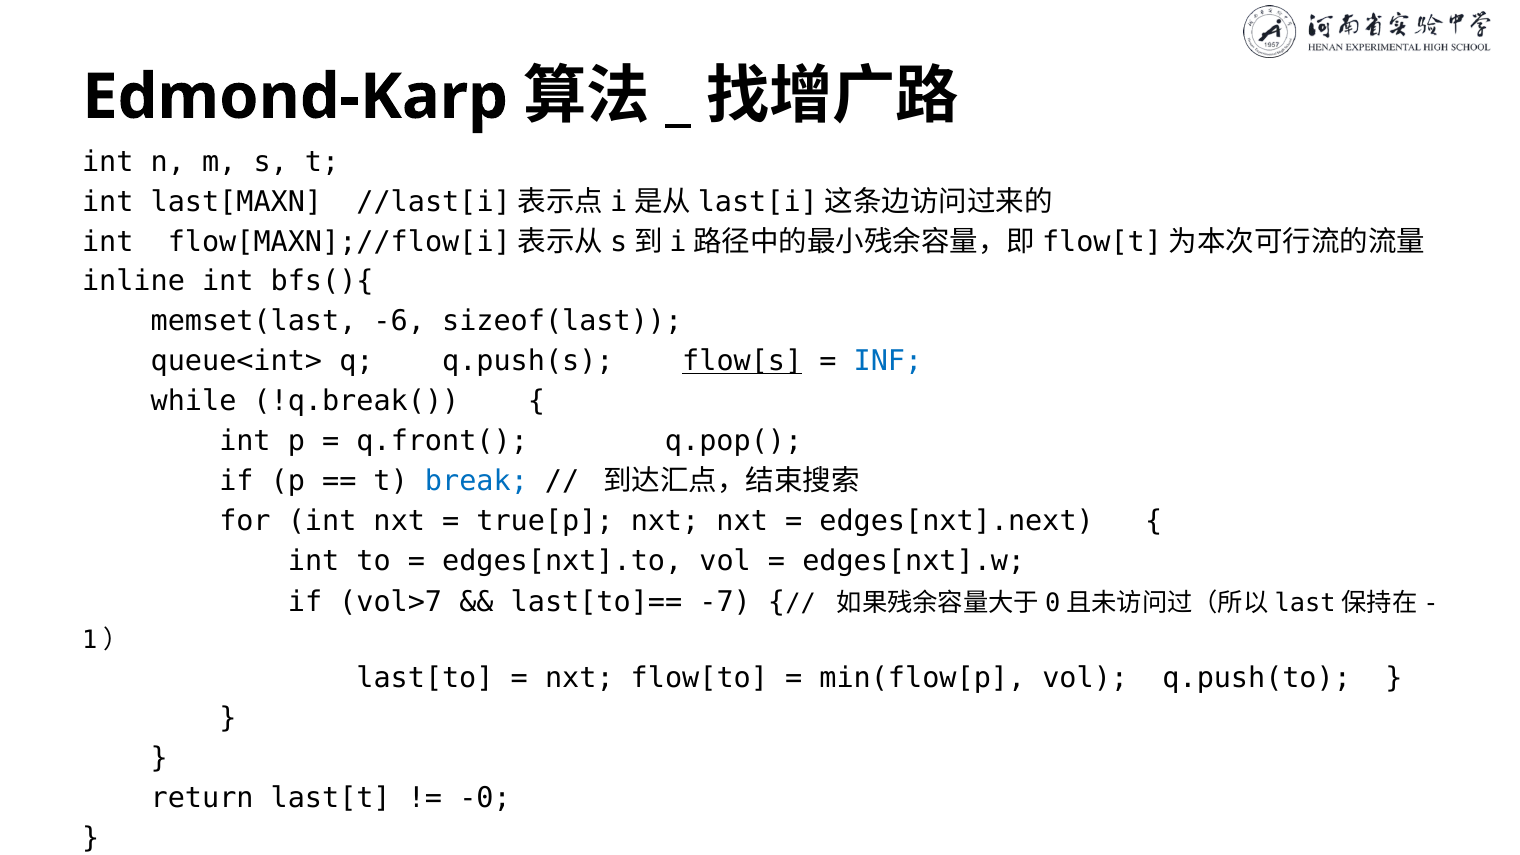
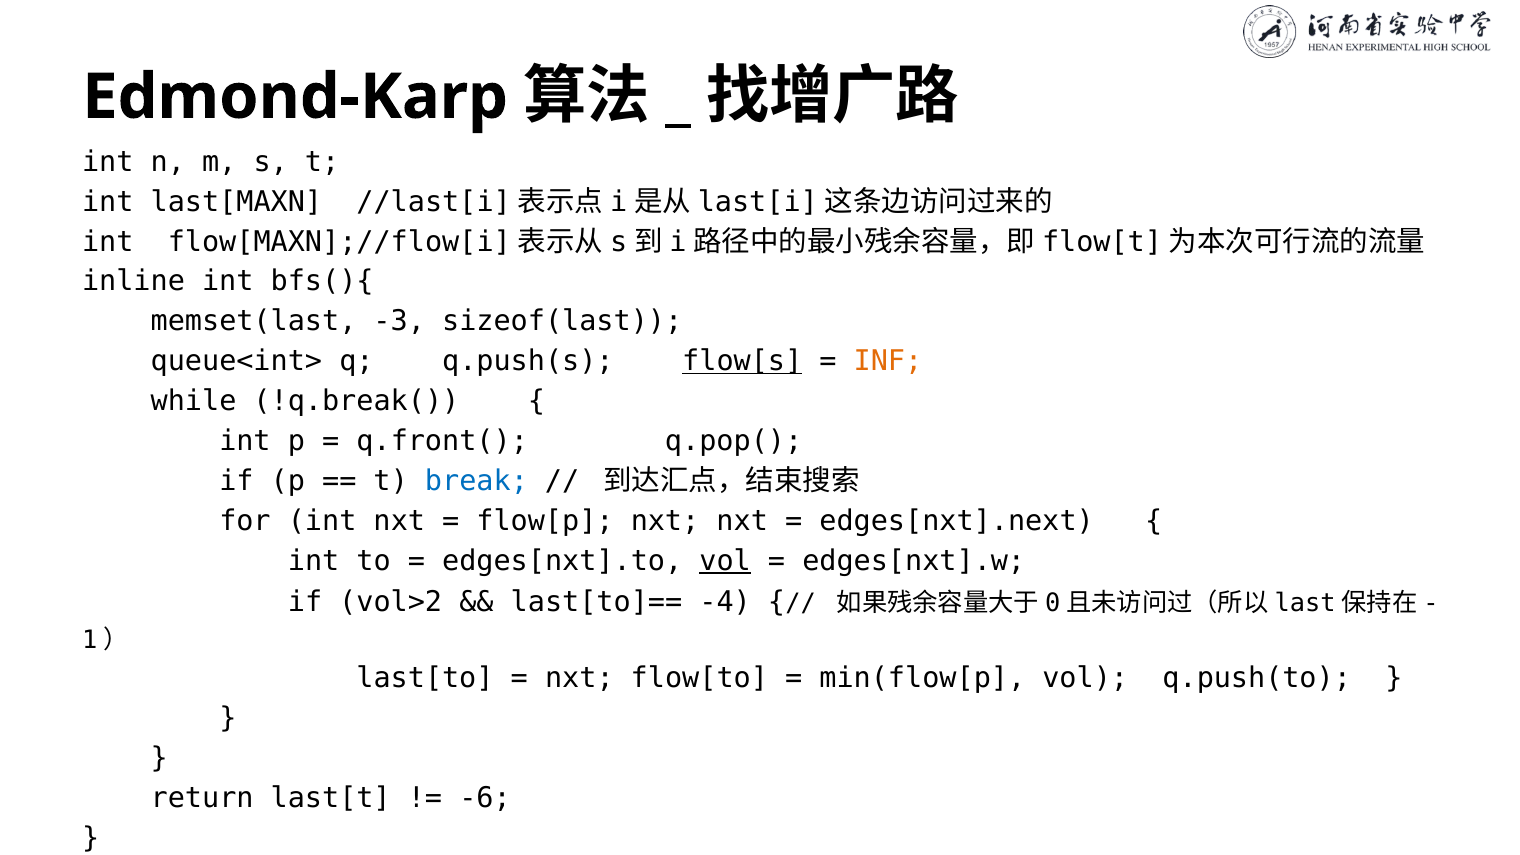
-6: -6 -> -3 (399, 321)
INF colour: blue -> orange (888, 361)
true[p: true[p -> flow[p (545, 521)
vol underline: none -> present (725, 561)
vol>7: vol>7 -> vol>2 (391, 602)
-7: -7 -> -4 (725, 602)
-0: -0 -> -6 (485, 798)
